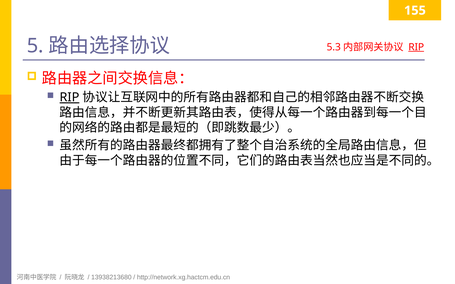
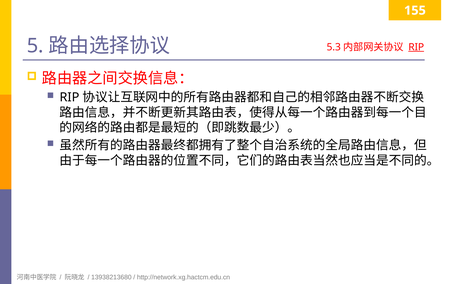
RIP underline: present -> none (69, 98)
